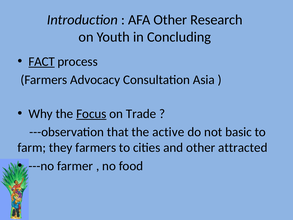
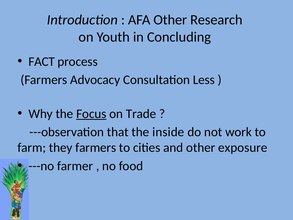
FACT underline: present -> none (42, 61)
Asia: Asia -> Less (204, 80)
active: active -> inside (168, 132)
basic: basic -> work (238, 132)
attracted: attracted -> exposure (243, 148)
